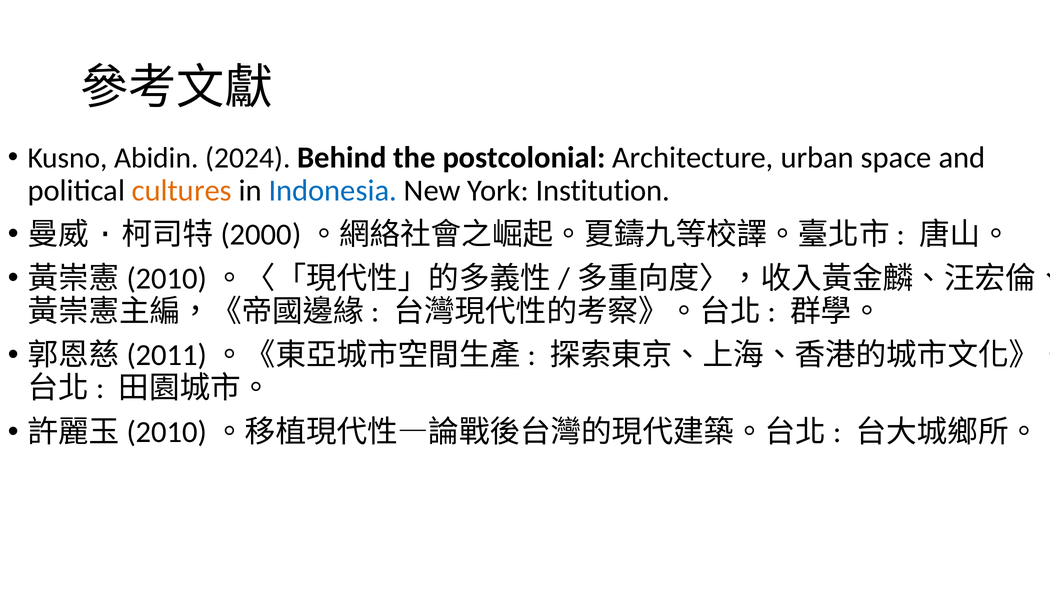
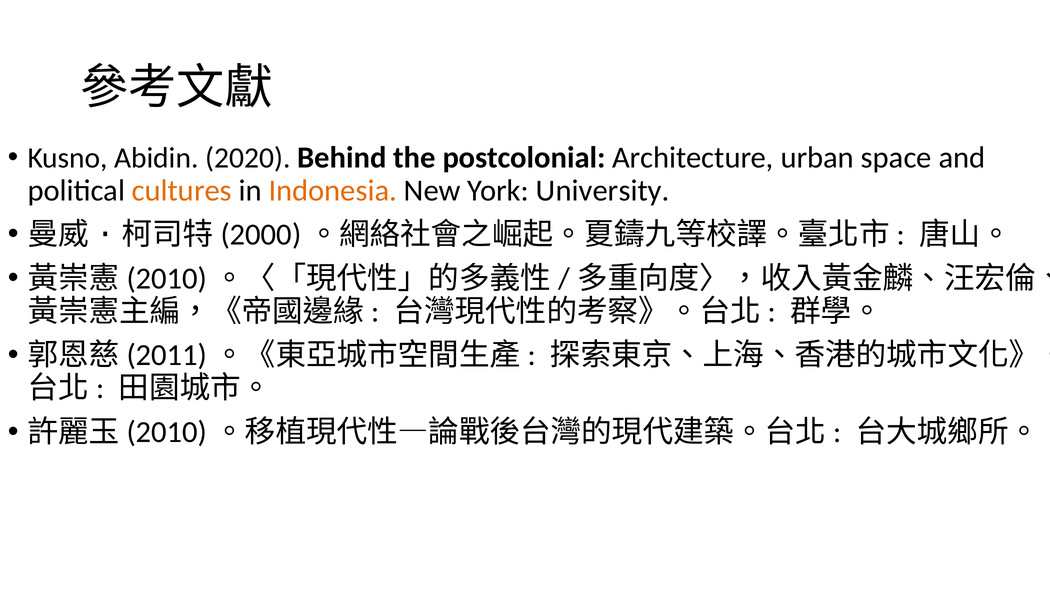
2024: 2024 -> 2020 (248, 158)
Indonesia colour: blue -> orange (333, 191)
Institution: Institution -> University (603, 191)
